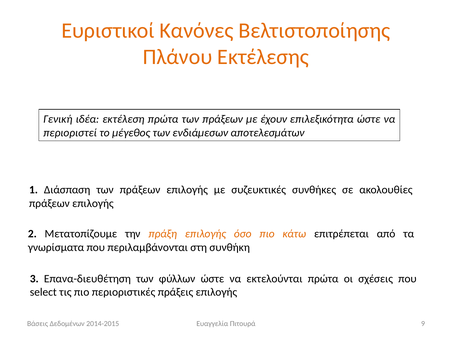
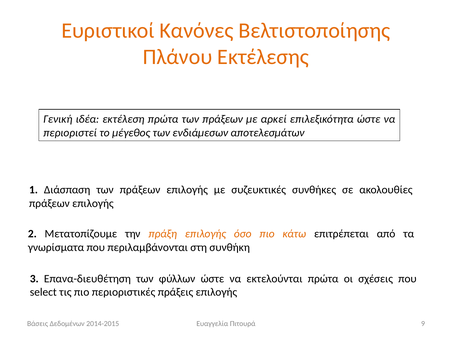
έχουν: έχουν -> αρκεί (274, 119)
